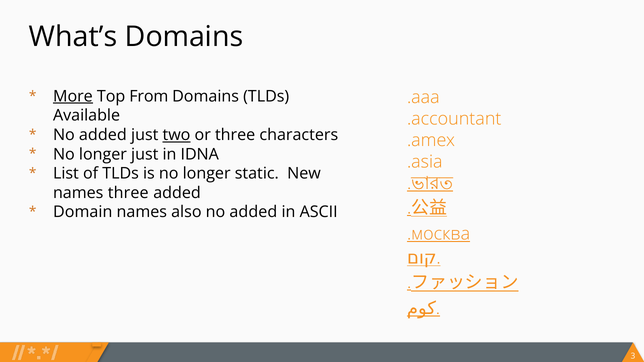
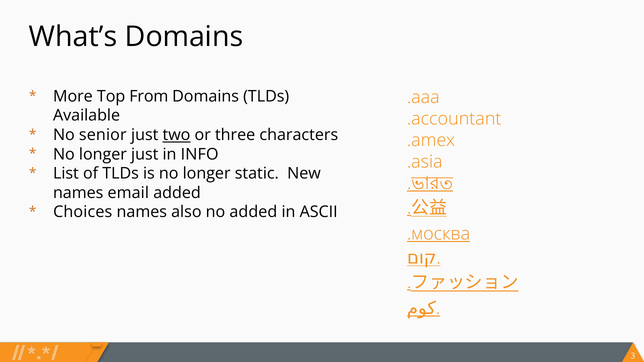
More underline: present -> none (73, 96)
added: added -> senior (103, 135)
IDNA: IDNA -> INFO (200, 154)
names three: three -> email (128, 193)
Domain: Domain -> Choices (83, 212)
